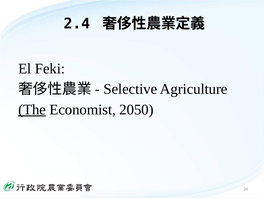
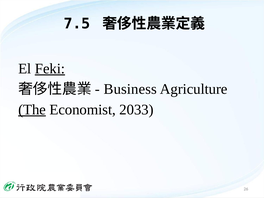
2.4: 2.4 -> 7.5 (77, 24)
Feki underline: none -> present (50, 69)
Selective: Selective -> Business (130, 89)
2050: 2050 -> 2033 (136, 110)
